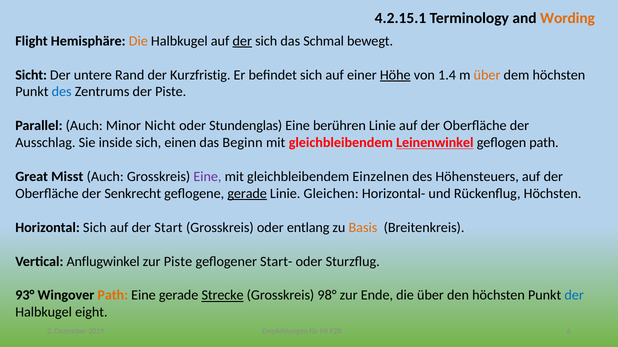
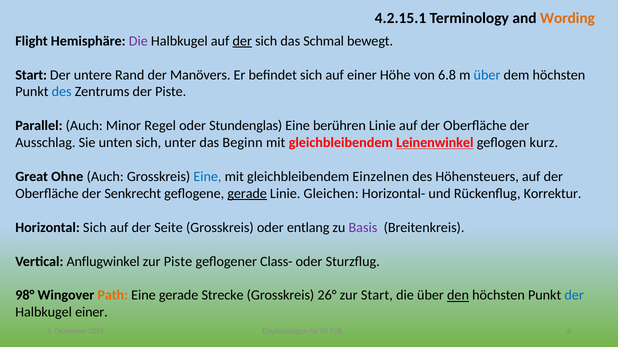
Die colour: orange -> purple (138, 41)
Sicht: Sicht -> Start (31, 75)
Kurzfristig: Kurzfristig -> Manövers (200, 75)
Höhe underline: present -> none (395, 75)
1.4: 1.4 -> 6.8 (447, 75)
über colour: orange -> blue (487, 75)
Nicht: Nicht -> Regel (160, 126)
inside: inside -> unten (116, 143)
einen: einen -> unter (180, 143)
geflogen path: path -> kurz (544, 143)
Misst: Misst -> Ohne (67, 177)
Eine colour: purple -> blue (207, 177)
Rückenflug Höchsten: Höchsten -> Korrektur (553, 194)
Start: Start -> Seite (169, 228)
Basis colour: orange -> purple (363, 228)
Start-: Start- -> Class- (276, 262)
93°: 93° -> 98° (25, 296)
Strecke underline: present -> none (223, 296)
98°: 98° -> 26° (327, 296)
zur Ende: Ende -> Start (377, 296)
den underline: none -> present (458, 296)
Halbkugel eight: eight -> einer (91, 313)
